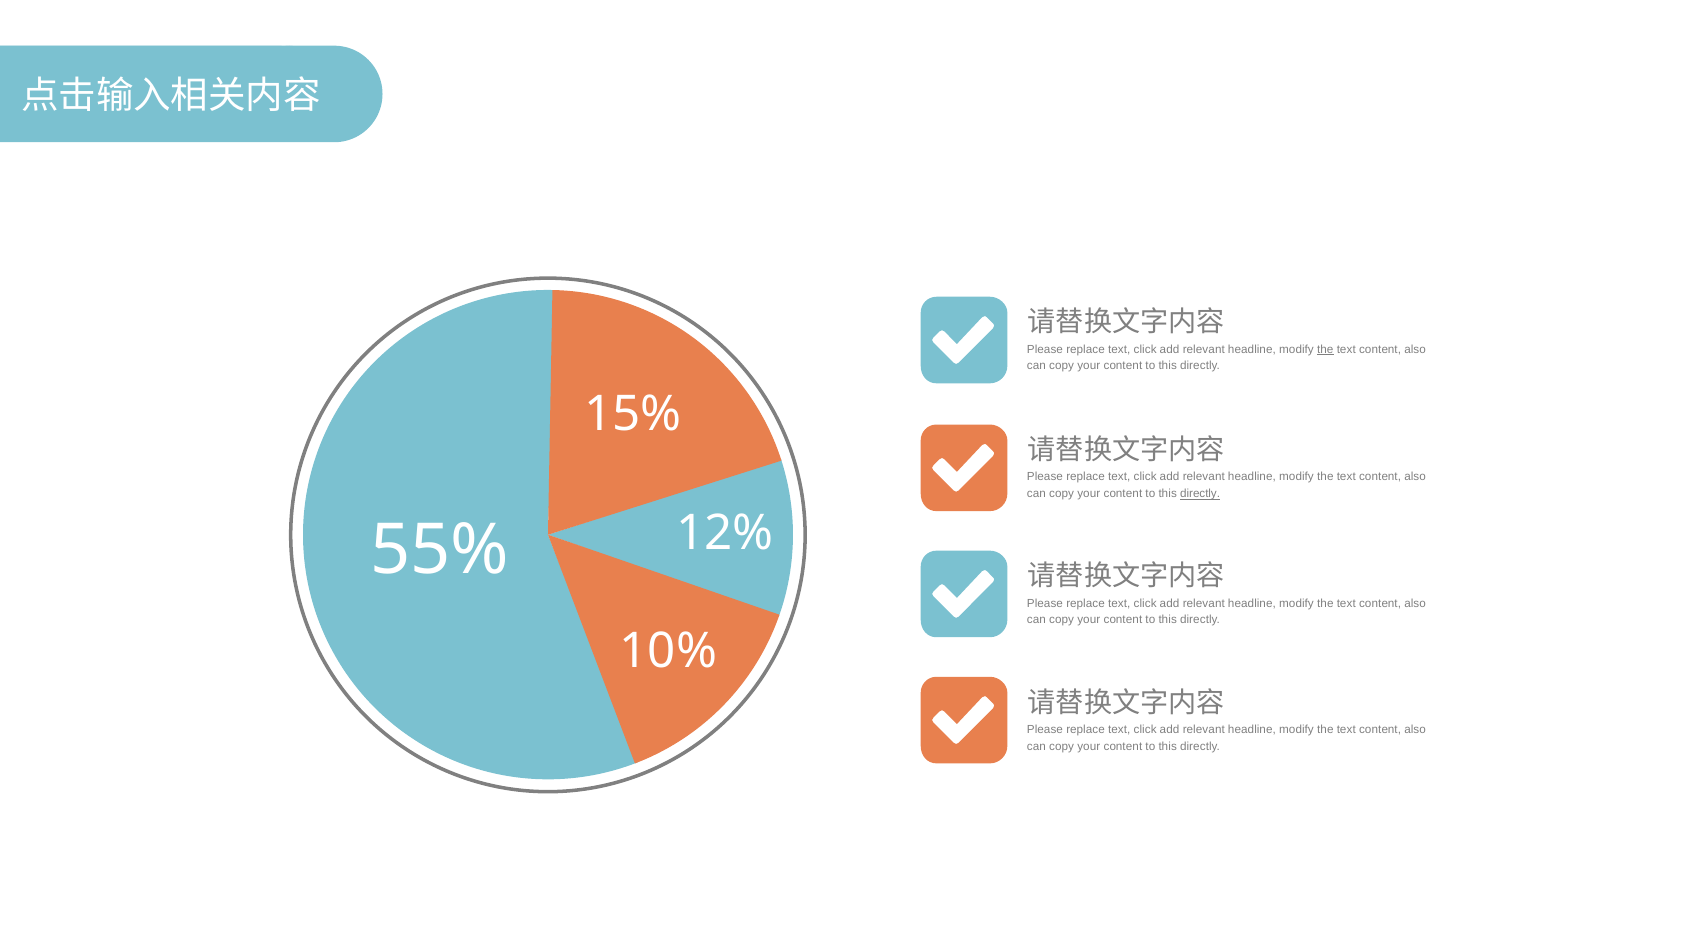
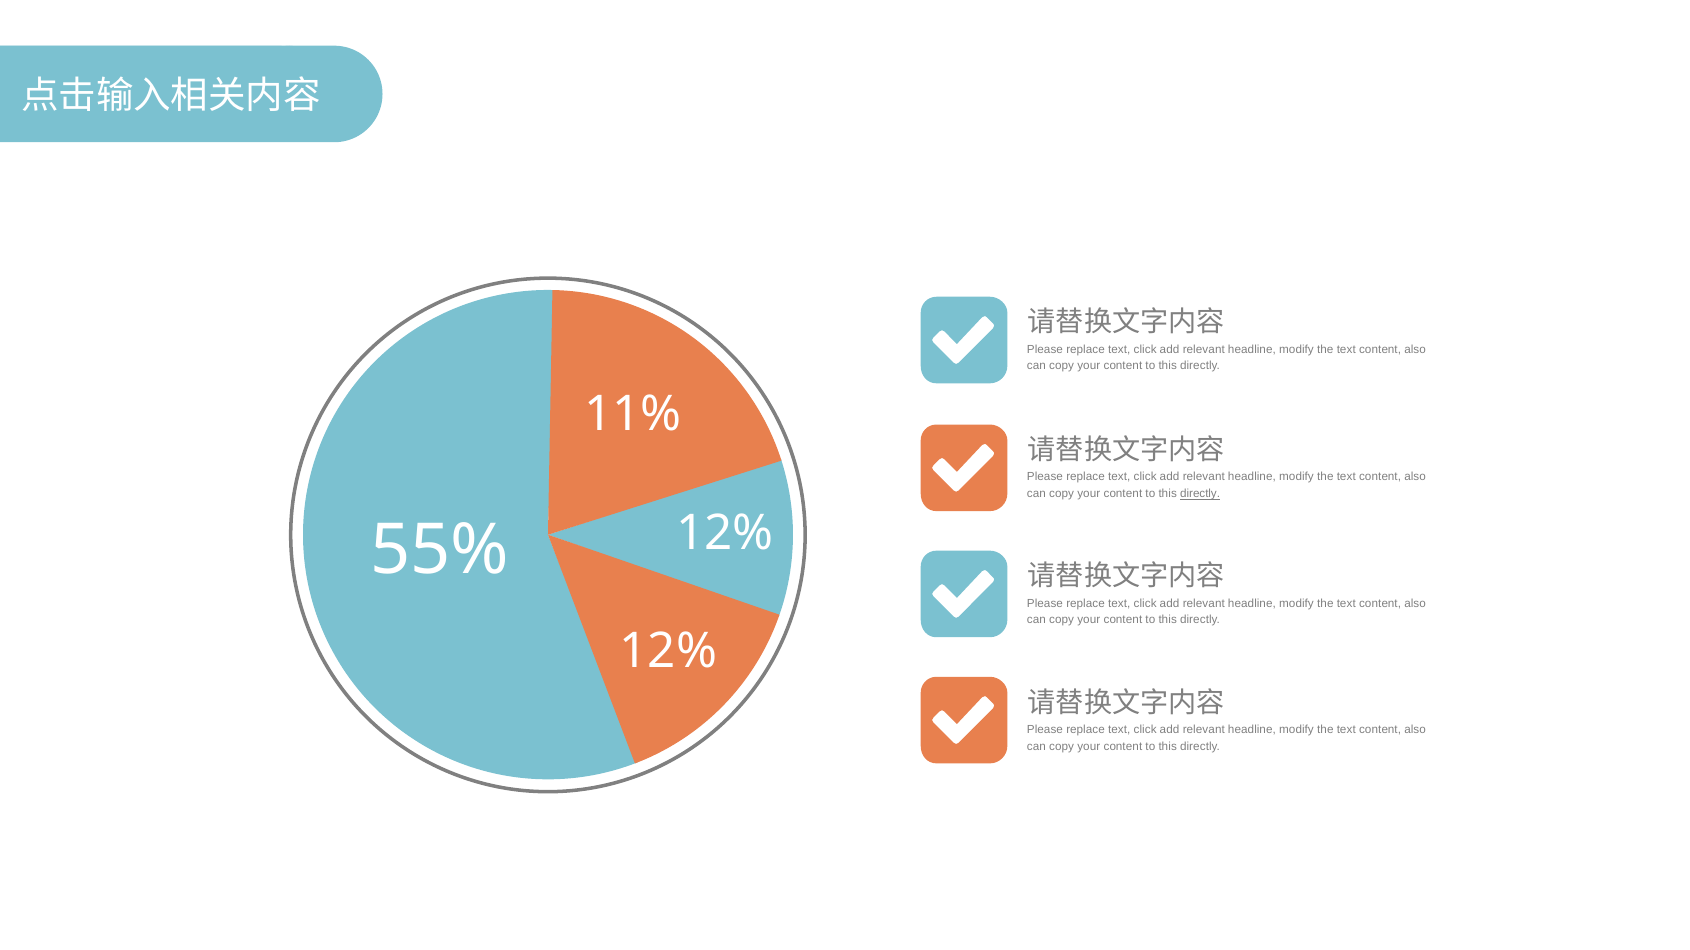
the underline: present -> none (1325, 350)
15%: 15% -> 11% (633, 414)
10%: 10% -> 12% (668, 652)
